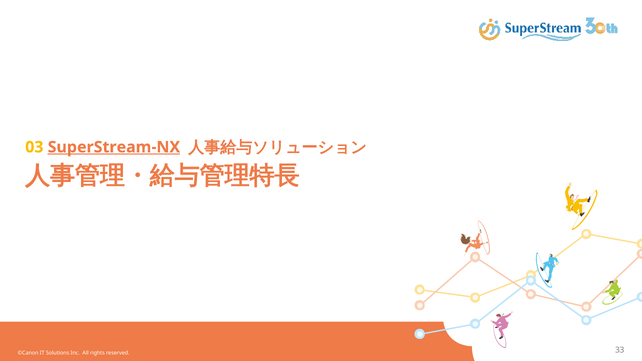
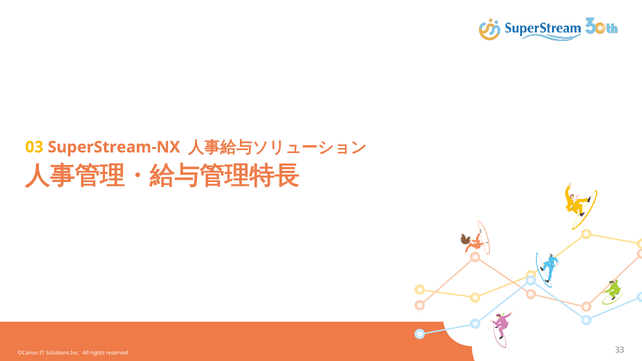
SuperStream-NX underline: present -> none (114, 147)
